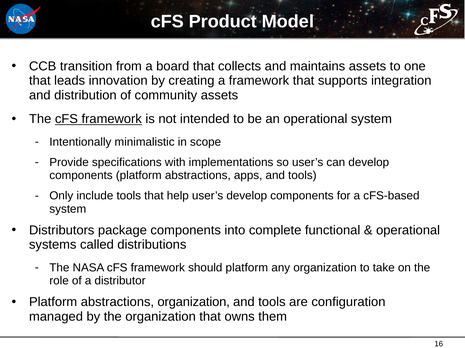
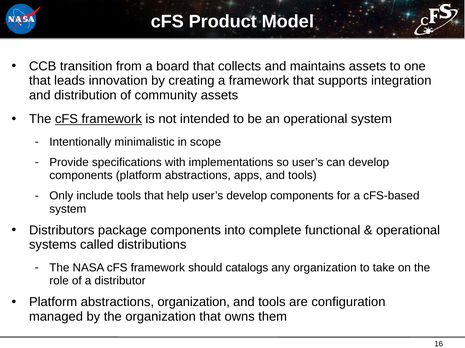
should platform: platform -> catalogs (247, 268)
